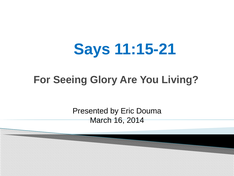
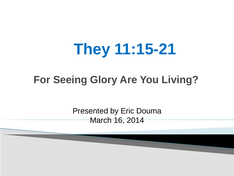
Says: Says -> They (92, 49)
